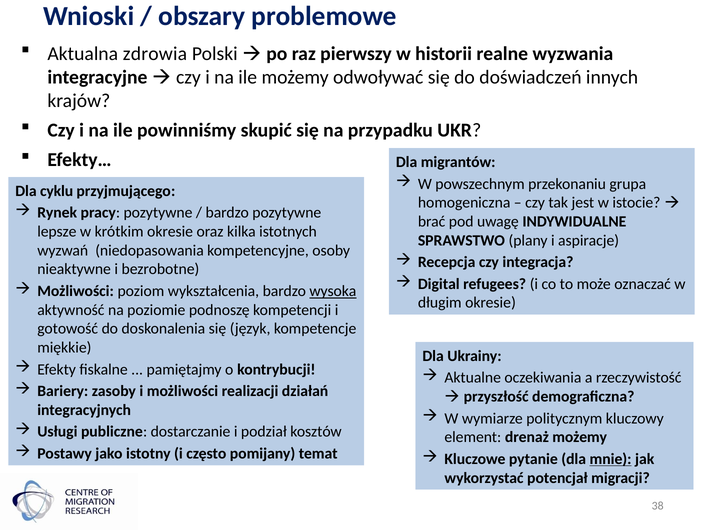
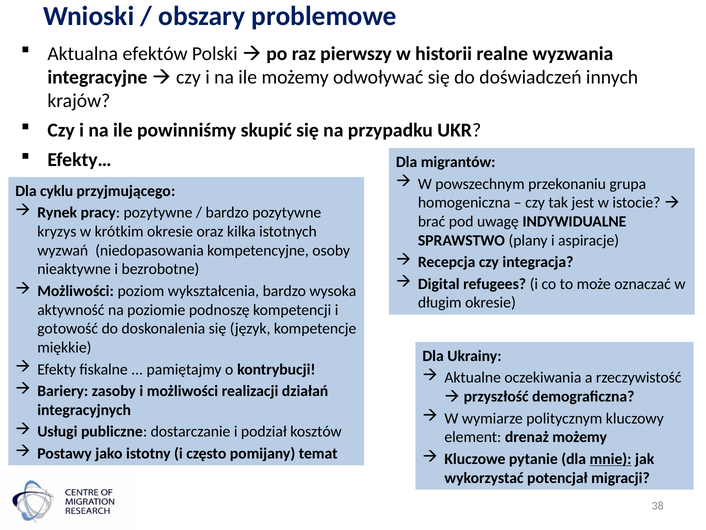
zdrowia: zdrowia -> efektów (155, 54)
lepsze: lepsze -> kryzys (57, 231)
wysoka underline: present -> none (333, 291)
